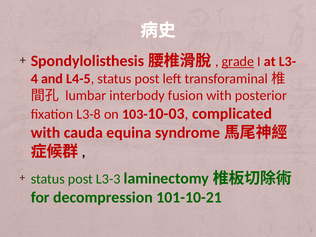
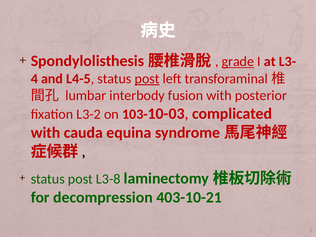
post underline: none -> present (147, 79)
L3-8: L3-8 -> L3-2 (89, 114)
L3-3: L3-3 -> L3-8 (108, 179)
101-10-21: 101-10-21 -> 403-10-21 (189, 197)
